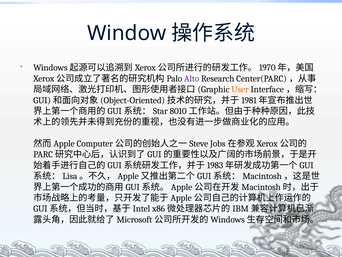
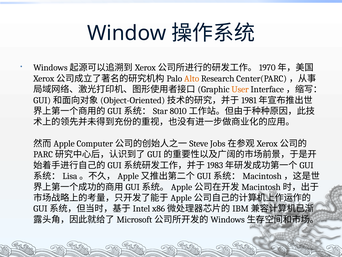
Alto colour: purple -> orange (192, 78)
